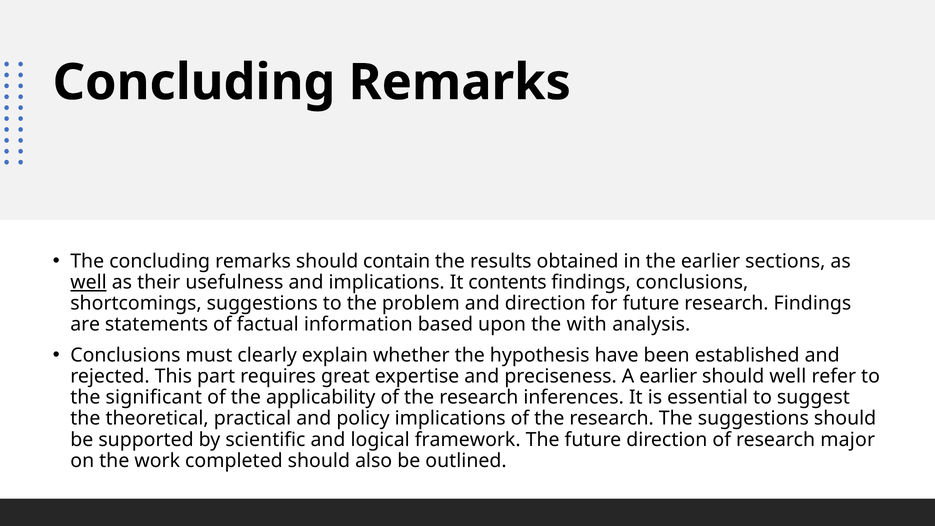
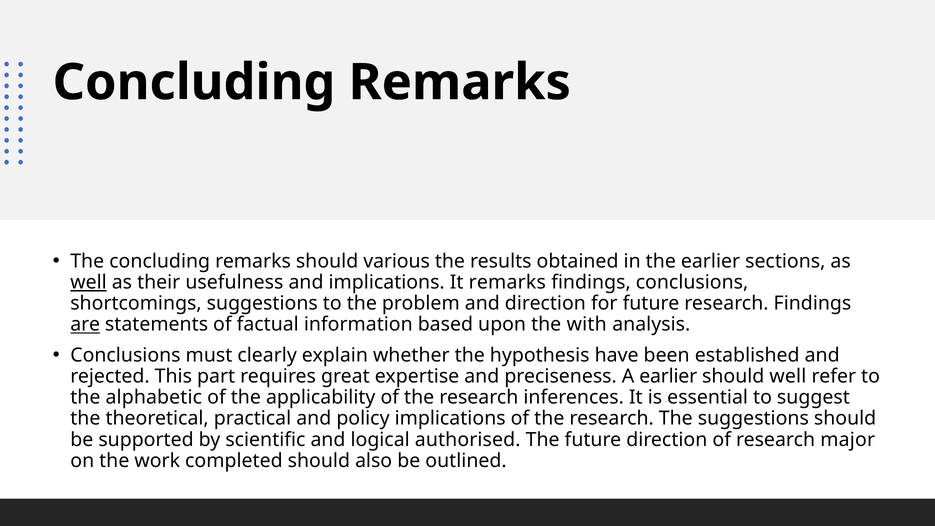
contain: contain -> various (397, 261)
It contents: contents -> remarks (507, 282)
are underline: none -> present (85, 324)
significant: significant -> alphabetic (154, 397)
framework: framework -> authorised (468, 440)
